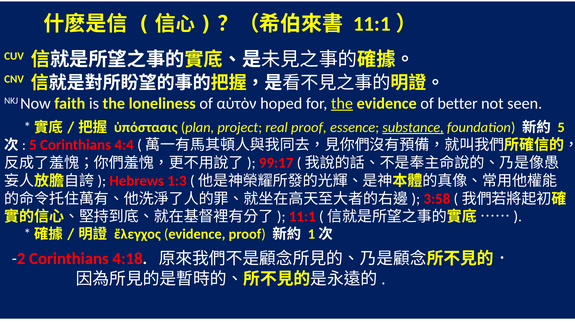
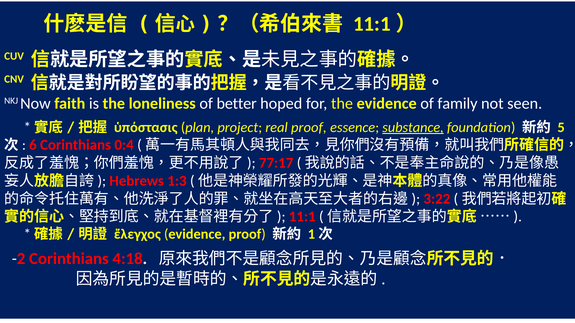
αὐτὸν: αὐτὸν -> better (237, 104)
the underline: present -> none (342, 104)
better: better -> family (457, 104)
5: 5 -> 6 (33, 145)
4:4: 4:4 -> 0:4 (124, 145)
99:17: 99:17 -> 77:17 (276, 163)
3:58: 3:58 -> 3:22 (437, 199)
